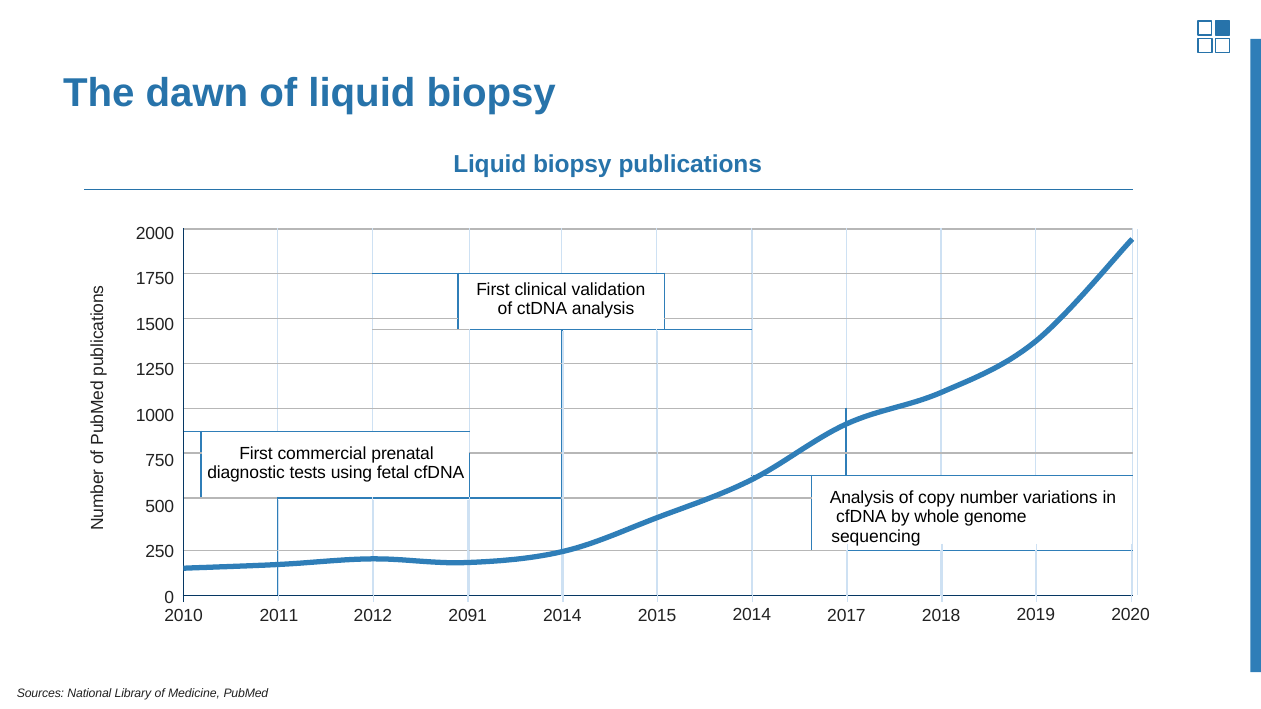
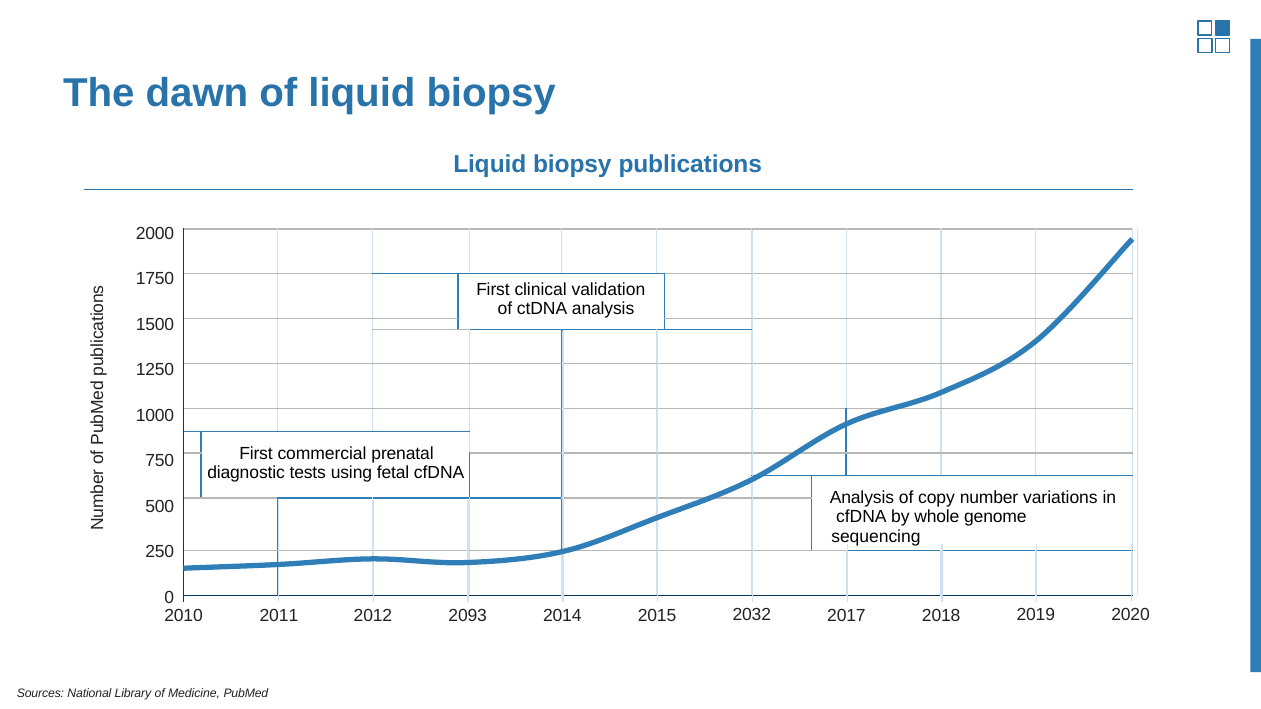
2014: 2014 -> 2032 (752, 615)
2091: 2091 -> 2093 (468, 616)
